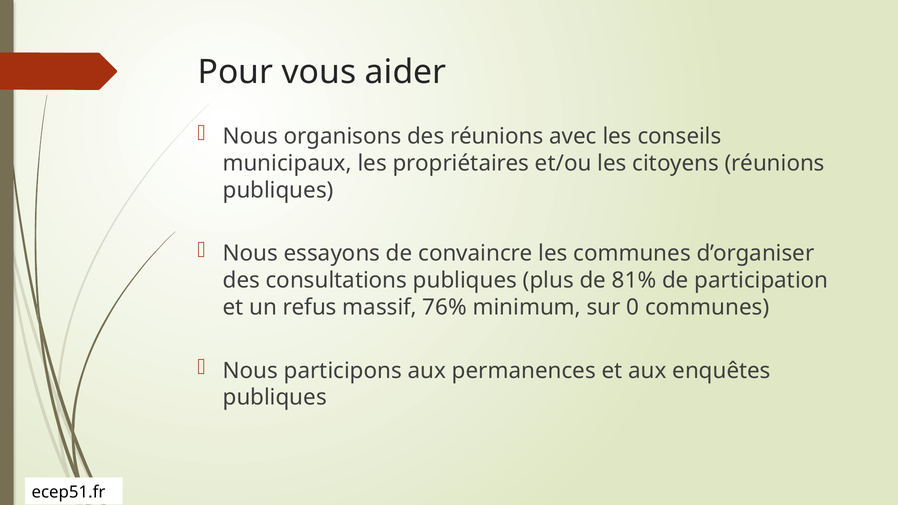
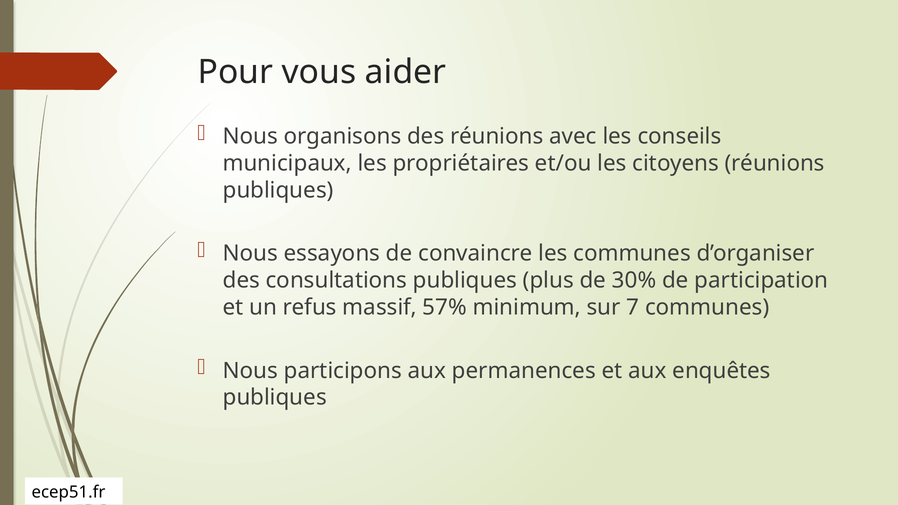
81%: 81% -> 30% (634, 281)
76%: 76% -> 57% (445, 307)
0: 0 -> 7 (633, 307)
